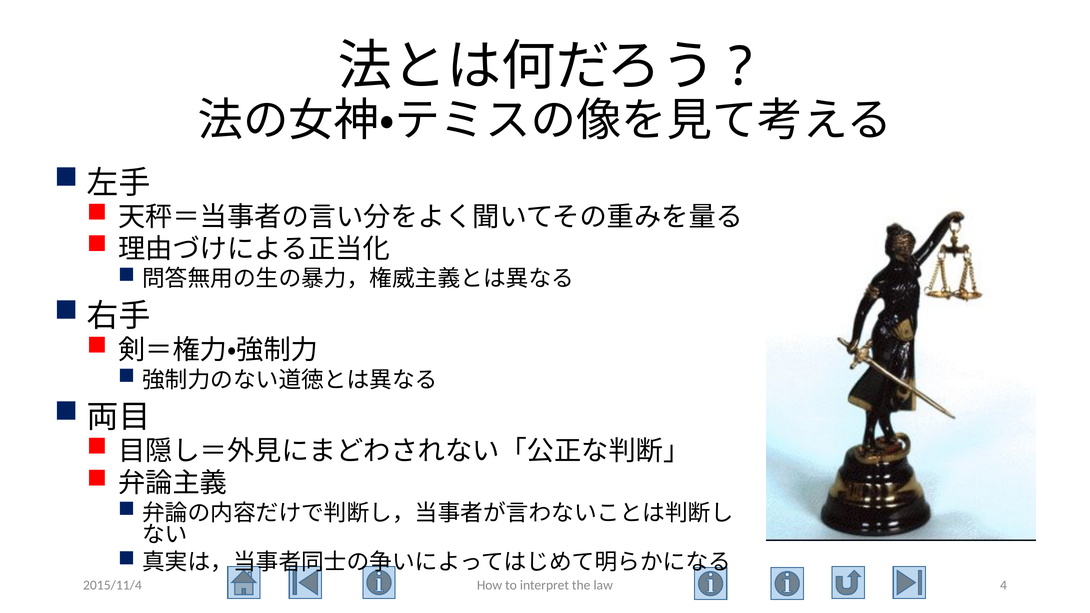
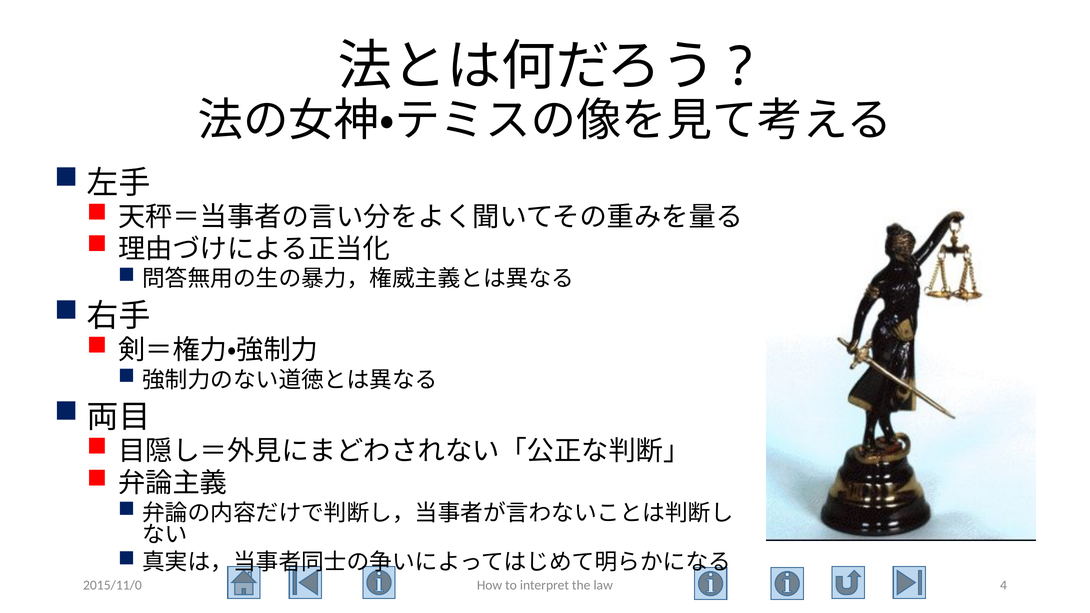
2015/11/4: 2015/11/4 -> 2015/11/0 (112, 586)
